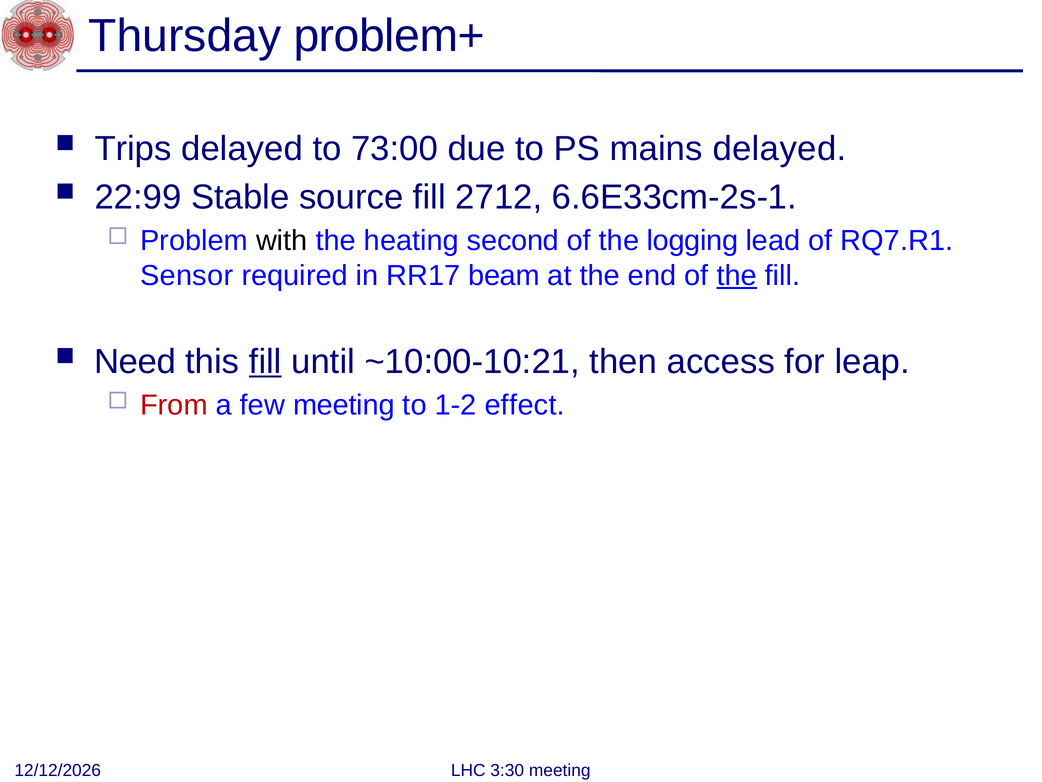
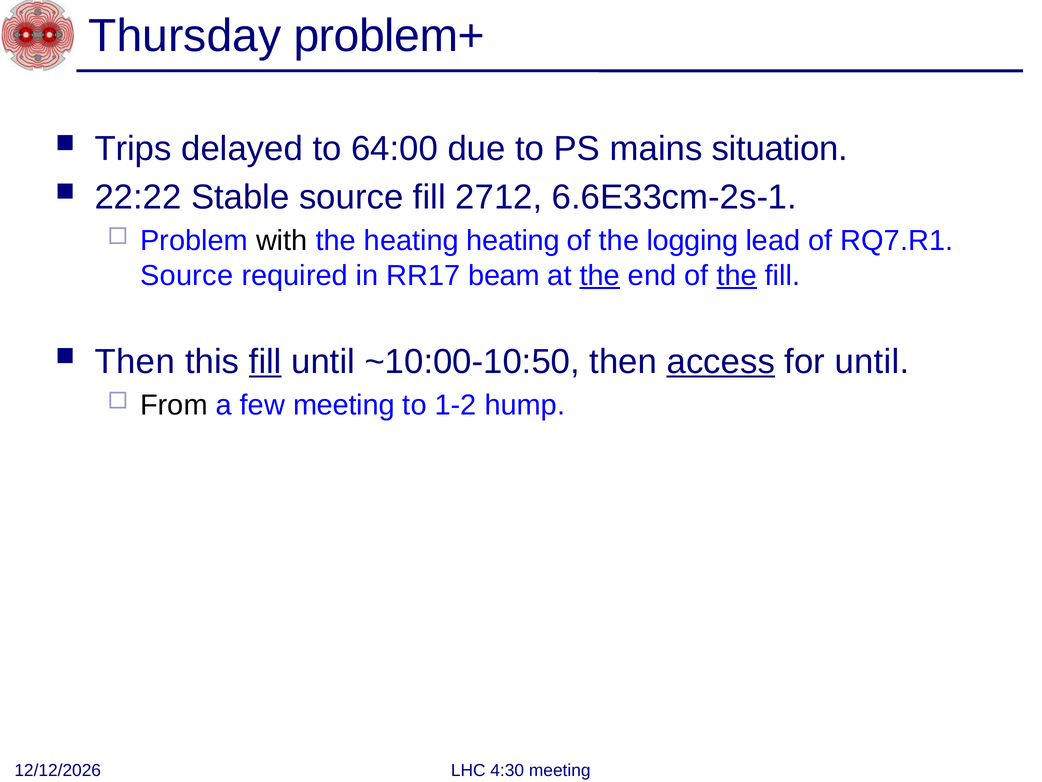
73:00: 73:00 -> 64:00 (395, 148)
mains delayed: delayed -> situation (780, 148)
22:99: 22:99 -> 22:22 (138, 197)
heating second: second -> heating (513, 241)
Sensor: Sensor -> Source (187, 275)
the underline: none -> present (600, 275)
Need: Need -> Then (135, 361)
~10:00-10:21: ~10:00-10:21 -> ~10:00-10:50 (472, 361)
access underline: none -> present (721, 361)
for leap: leap -> until (872, 361)
From colour: red -> black (174, 405)
effect: effect -> hump (525, 405)
3:30: 3:30 -> 4:30 (507, 770)
